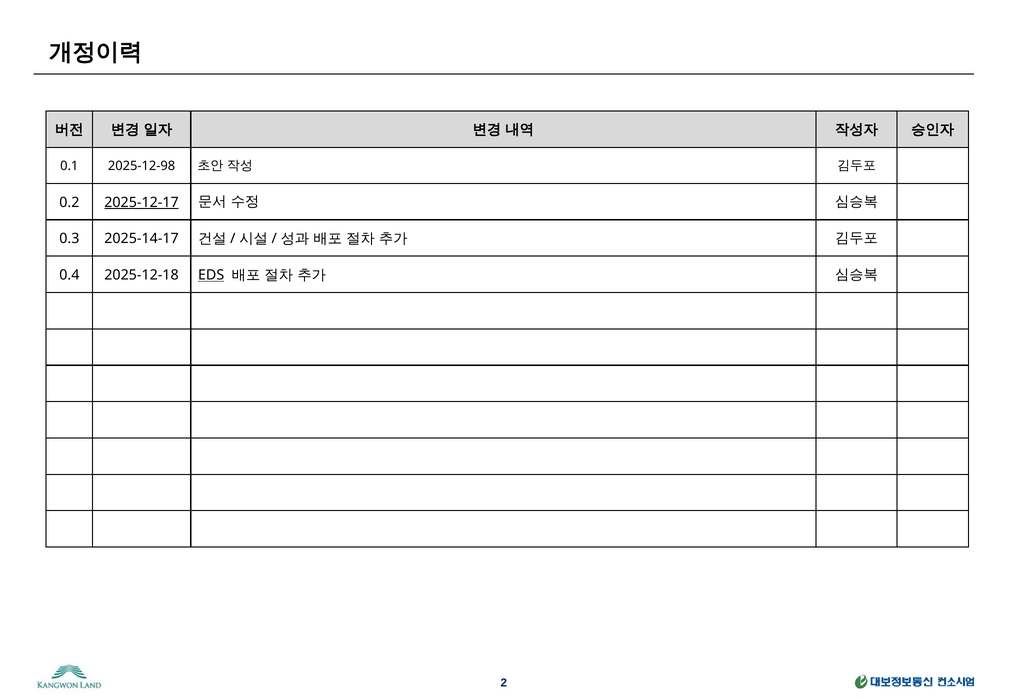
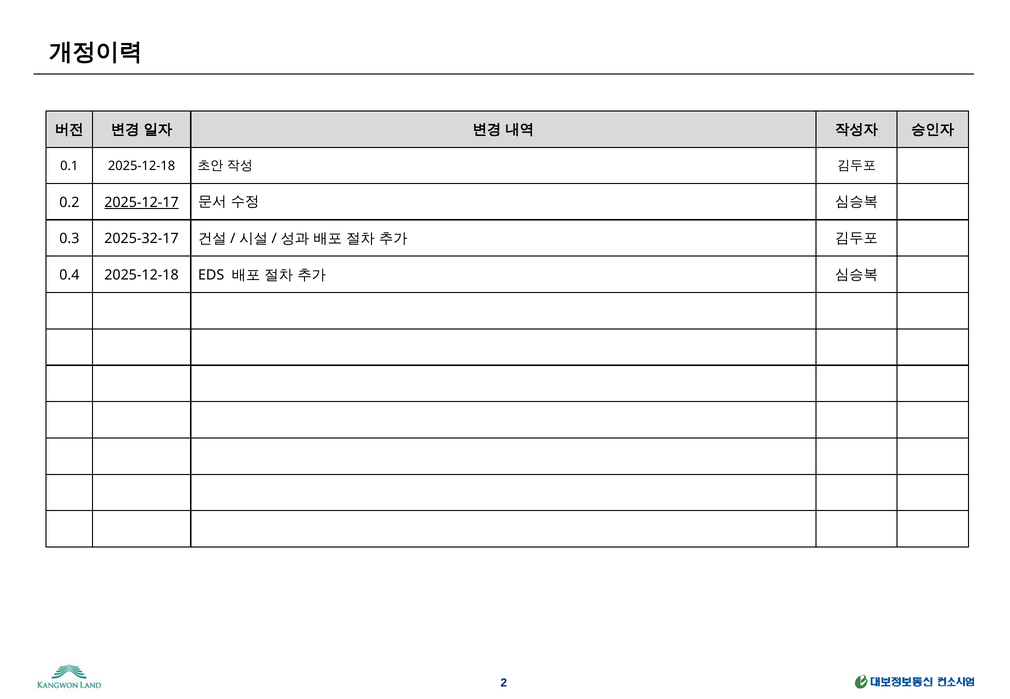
0.1 2025-12-98: 2025-12-98 -> 2025-12-18 (142, 166)
2025-14-17: 2025-14-17 -> 2025-32-17 (142, 239)
EDS underline: present -> none (211, 275)
